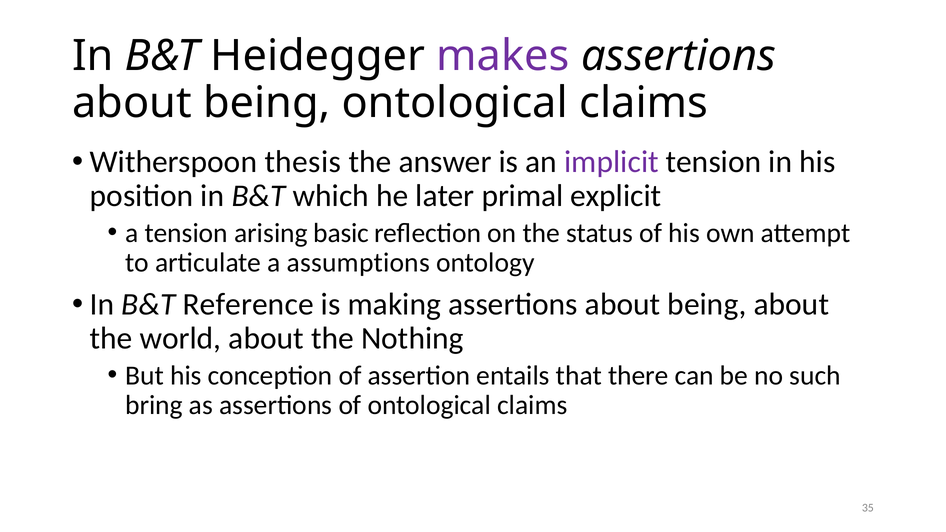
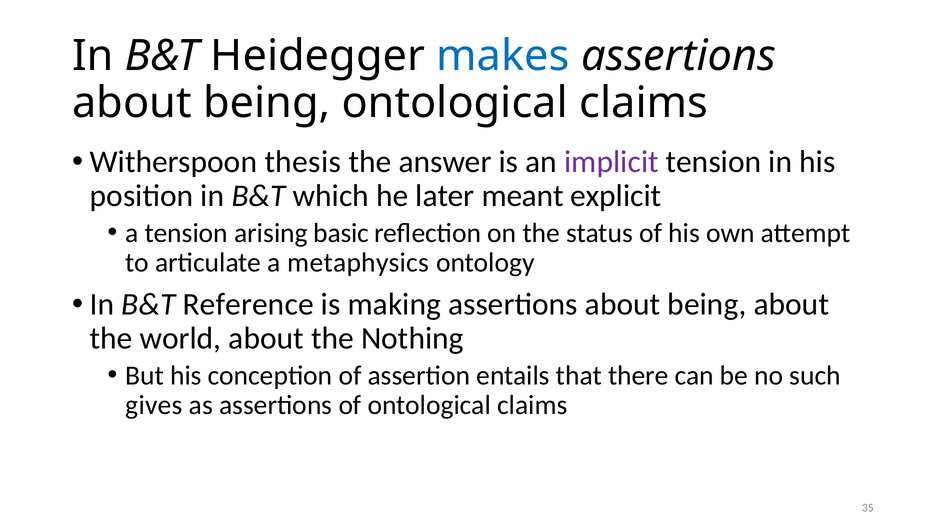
makes colour: purple -> blue (503, 56)
primal: primal -> meant (523, 196)
assumptions: assumptions -> metaphysics (358, 263)
bring: bring -> gives (154, 405)
